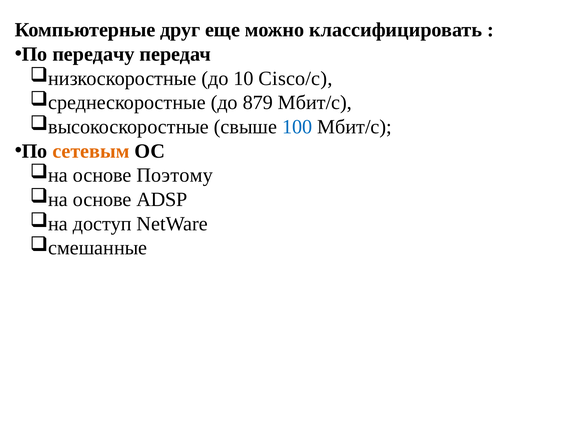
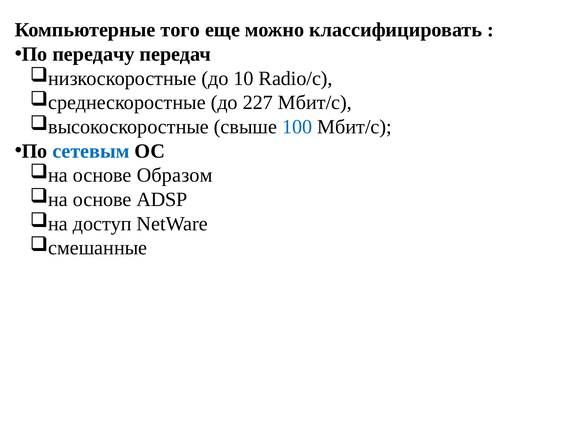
друг: друг -> того (180, 30)
Cisco/с: Cisco/с -> Radio/с (296, 78)
879: 879 -> 227 (258, 103)
сетевым colour: orange -> blue (91, 151)
Поэтому: Поэтому -> Образом (175, 175)
